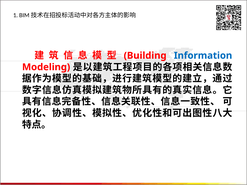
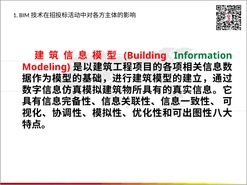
Information colour: blue -> green (203, 56)
